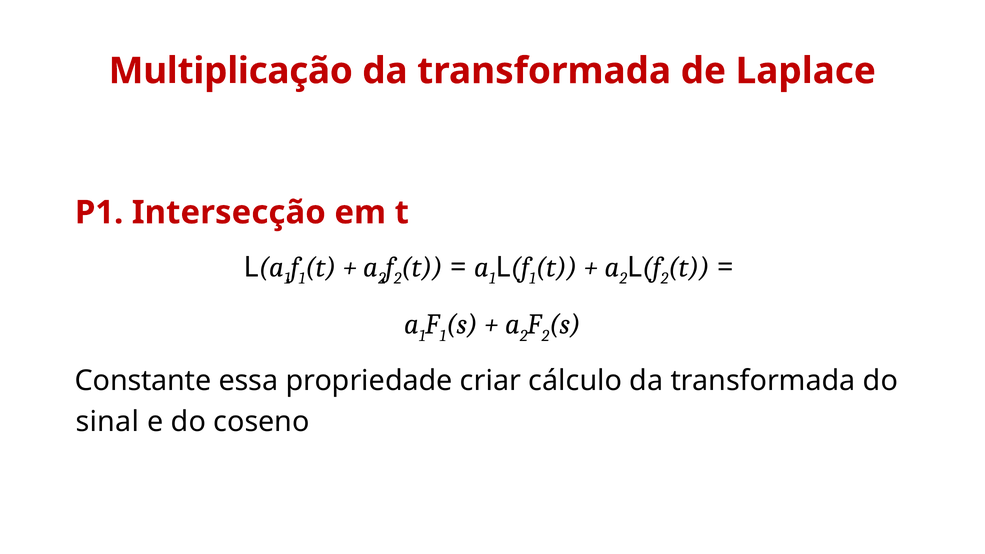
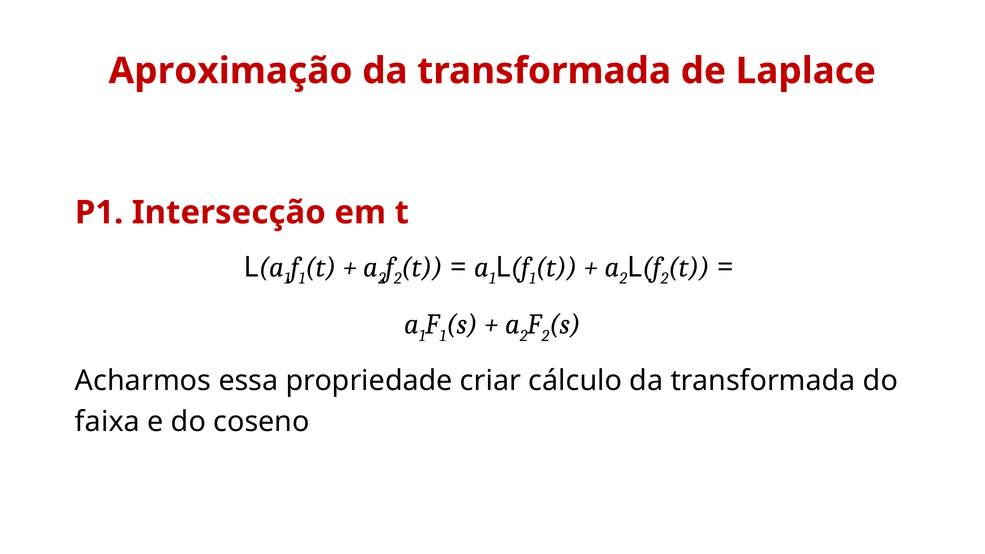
Multiplicação: Multiplicação -> Aproximação (231, 71)
Constante: Constante -> Acharmos (143, 381)
sinal: sinal -> faixa (107, 422)
